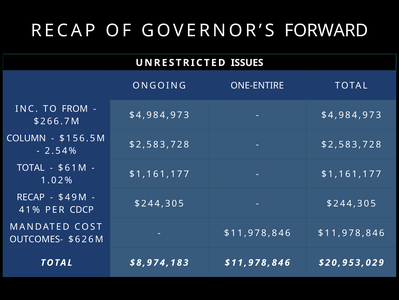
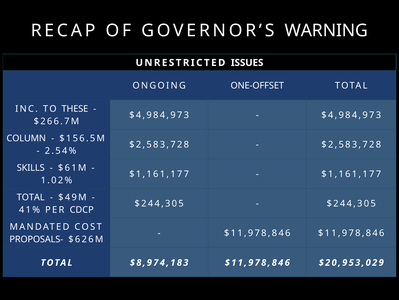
FORWARD: FORWARD -> WARNING (326, 30)
ONE-ENTIRE: ONE-ENTIRE -> ONE-OFFSET (257, 85)
FROM: FROM -> THESE (75, 109)
TOTAL: TOTAL -> SKILLS (31, 168)
RECAP: RECAP -> TOTAL (31, 197)
OUTCOMES-: OUTCOMES- -> PROPOSALS- (36, 239)
